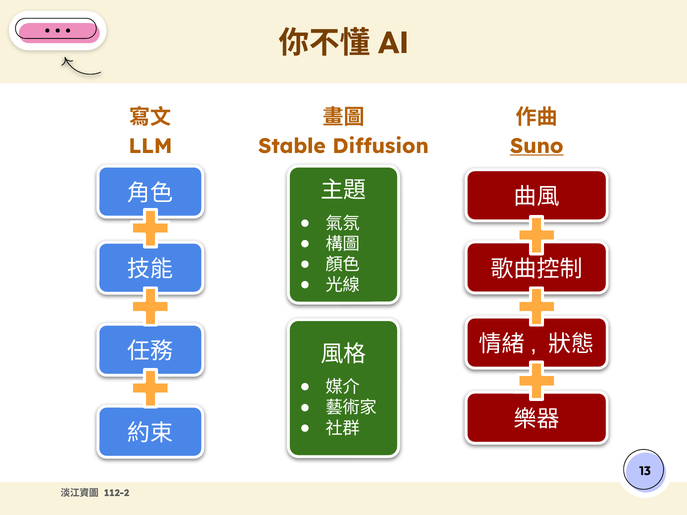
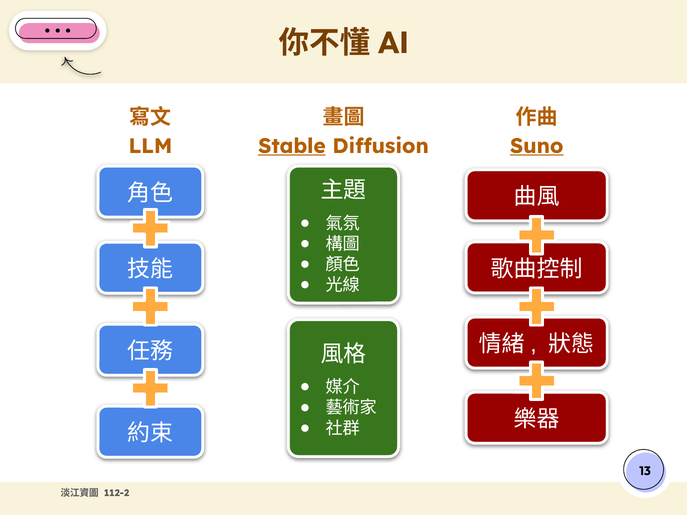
Stable underline: none -> present (292, 146)
